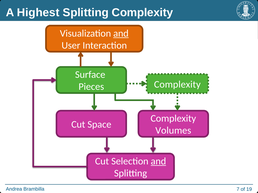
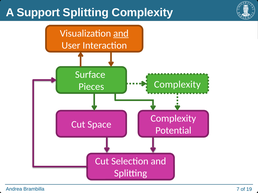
Highest: Highest -> Support (38, 12)
Volumes: Volumes -> Potential (173, 131)
and underline: present -> none (158, 162)
